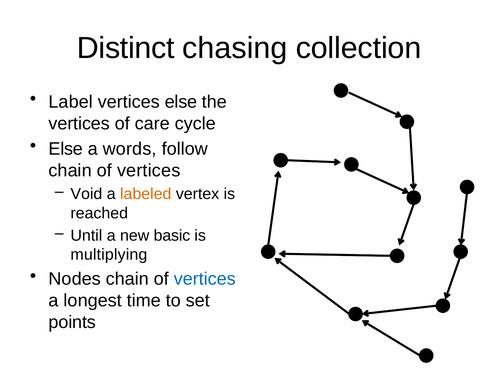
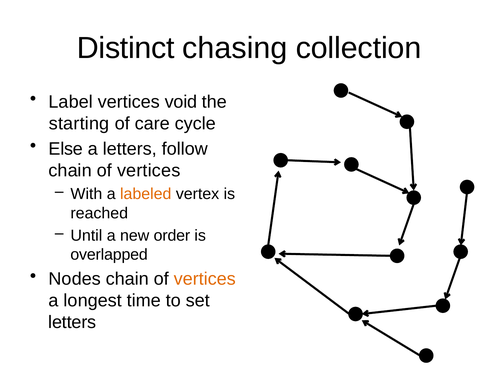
vertices else: else -> void (181, 102)
vertices: vertices -> starting (79, 124)
a words: words -> letters (130, 149)
Void: Void -> With (86, 194)
basic: basic -> order (172, 236)
multiplying: multiplying -> overlapped (109, 255)
vertices colour: blue -> orange (205, 279)
points: points -> letters (72, 322)
